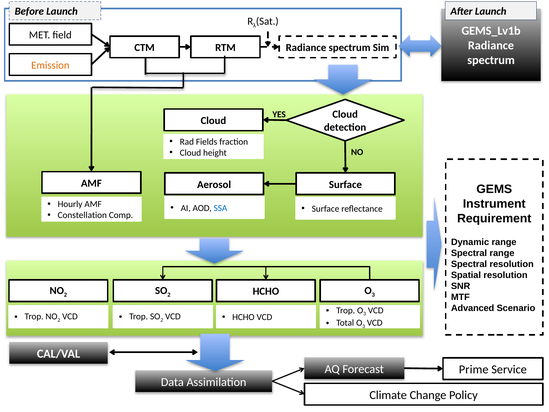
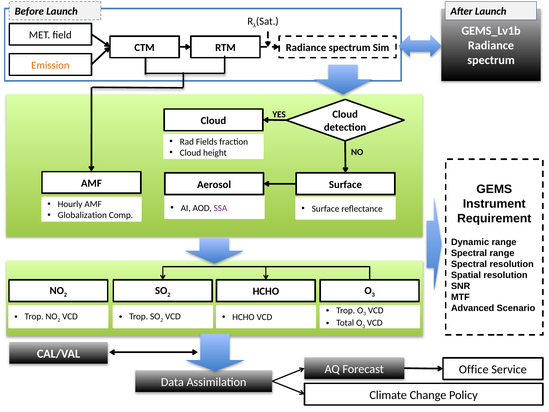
SSA colour: blue -> purple (220, 208)
Constellation: Constellation -> Globalization (82, 215)
Prime: Prime -> Office (474, 369)
